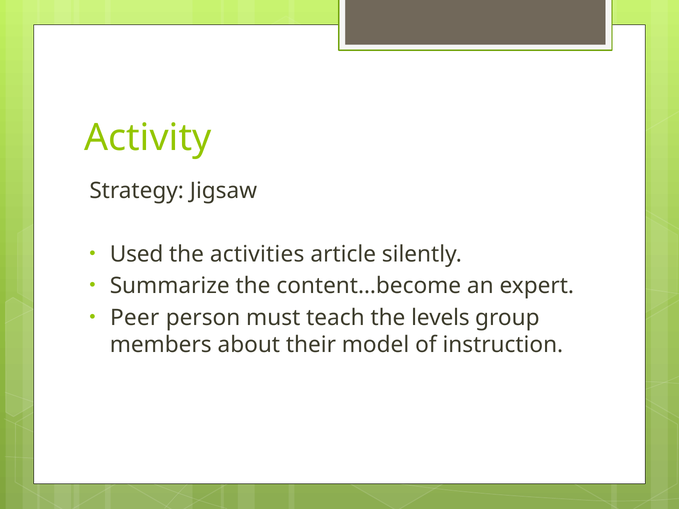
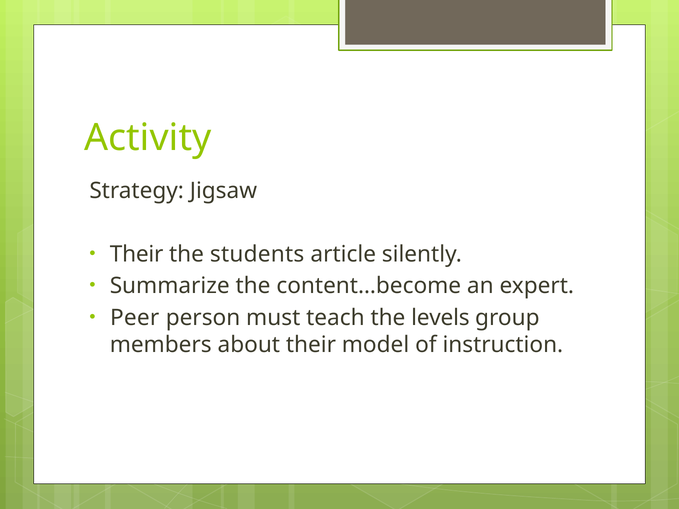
Used: Used -> Their (137, 254)
activities: activities -> students (257, 254)
